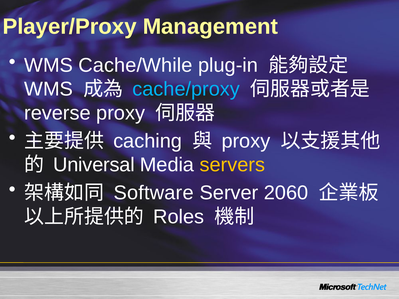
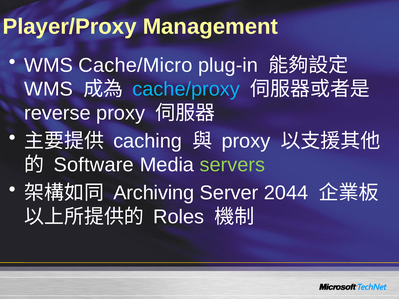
Cache/While: Cache/While -> Cache/Micro (135, 65)
Universal: Universal -> Software (94, 165)
servers colour: yellow -> light green (232, 165)
Software: Software -> Archiving (154, 193)
2060: 2060 -> 2044 (286, 193)
